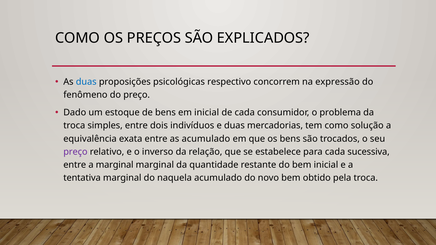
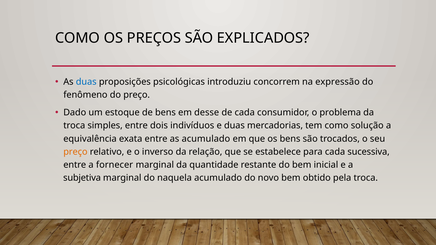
respectivo: respectivo -> introduziu (229, 82)
em inicial: inicial -> desse (207, 113)
preço colour: purple -> orange (75, 152)
a marginal: marginal -> fornecer (115, 165)
tentativa: tentativa -> subjetiva (82, 178)
